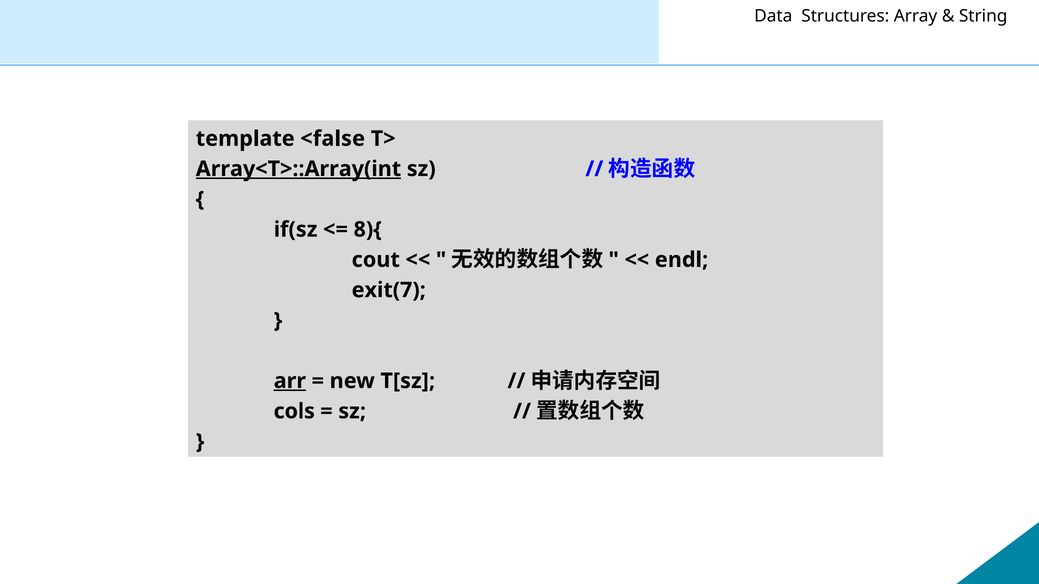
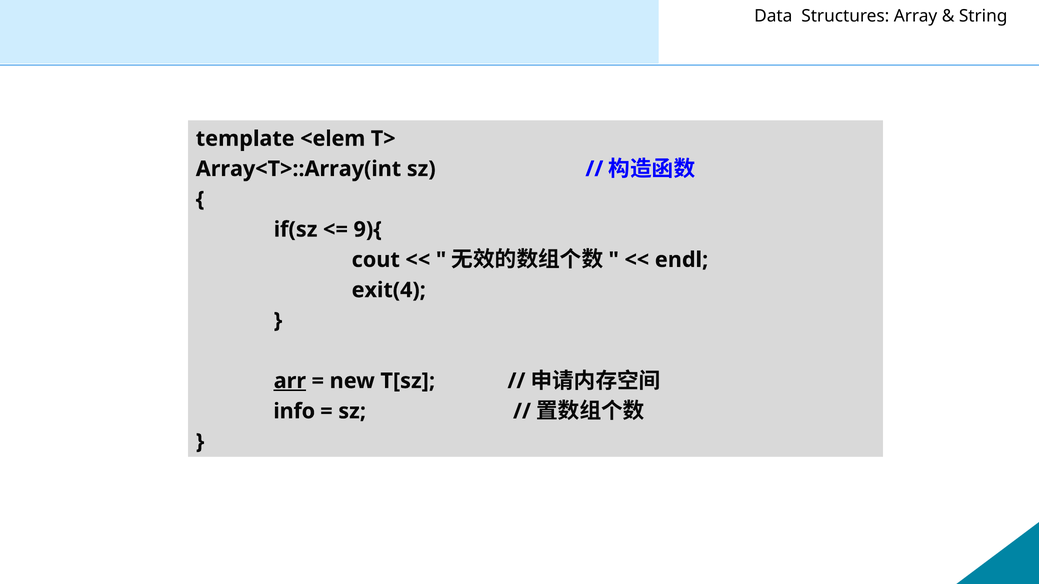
<false: <false -> <elem (333, 139)
Array<T>::Array(int underline: present -> none (298, 169)
8){: 8){ -> 9){ (368, 230)
exit(7: exit(7 -> exit(4 (389, 290)
cols: cols -> info (294, 412)
